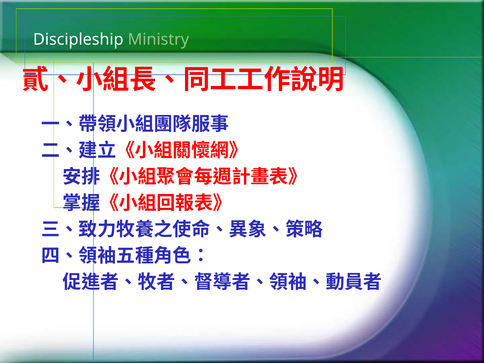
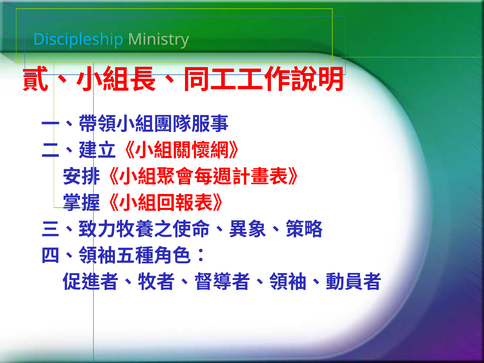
Discipleship colour: white -> light blue (78, 39)
